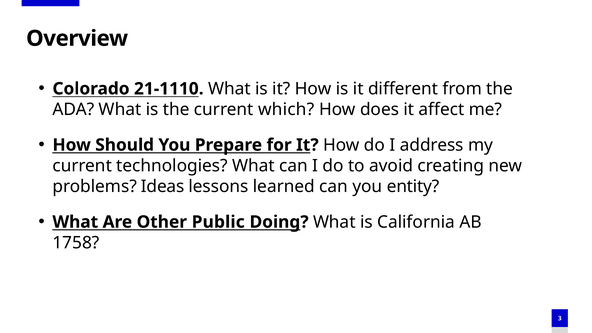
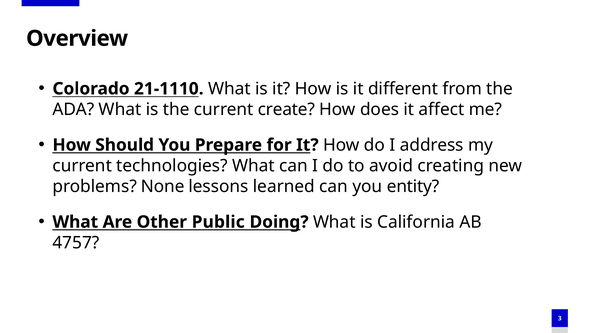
which: which -> create (286, 109)
Ideas: Ideas -> None (163, 186)
1758: 1758 -> 4757 (76, 243)
